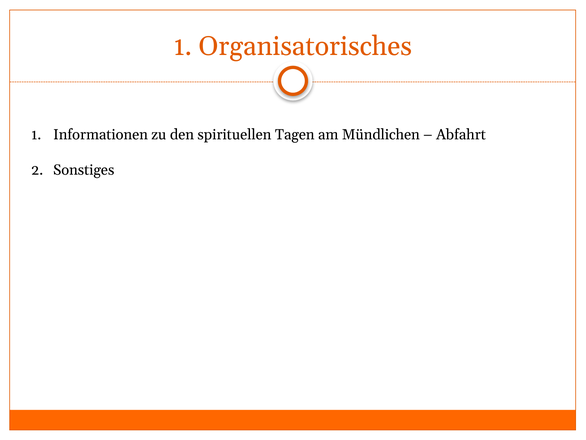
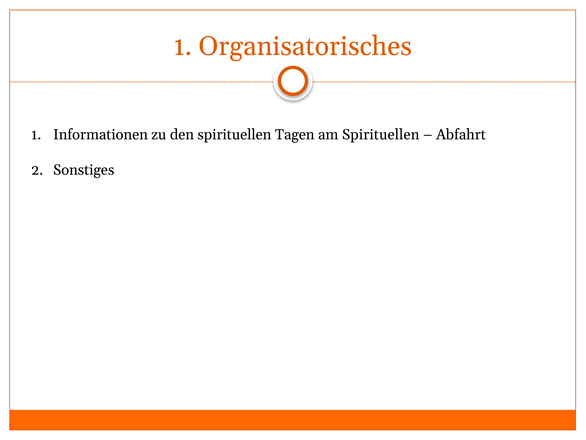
am Mündlichen: Mündlichen -> Spirituellen (381, 135)
